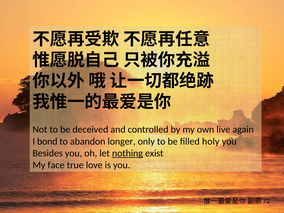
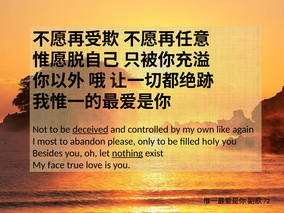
deceived underline: none -> present (90, 130)
live: live -> like (223, 130)
bond: bond -> most (47, 141)
longer: longer -> please (122, 141)
